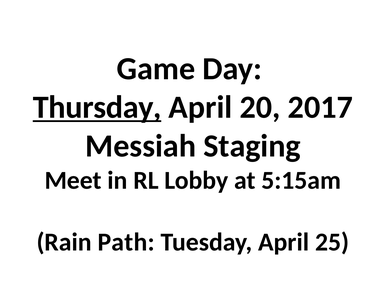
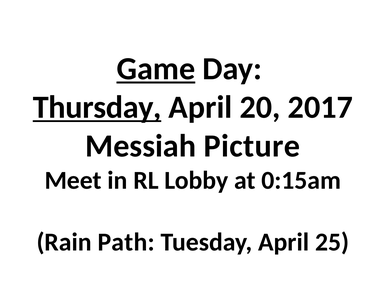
Game underline: none -> present (156, 69)
Staging: Staging -> Picture (252, 146)
5:15am: 5:15am -> 0:15am (301, 180)
